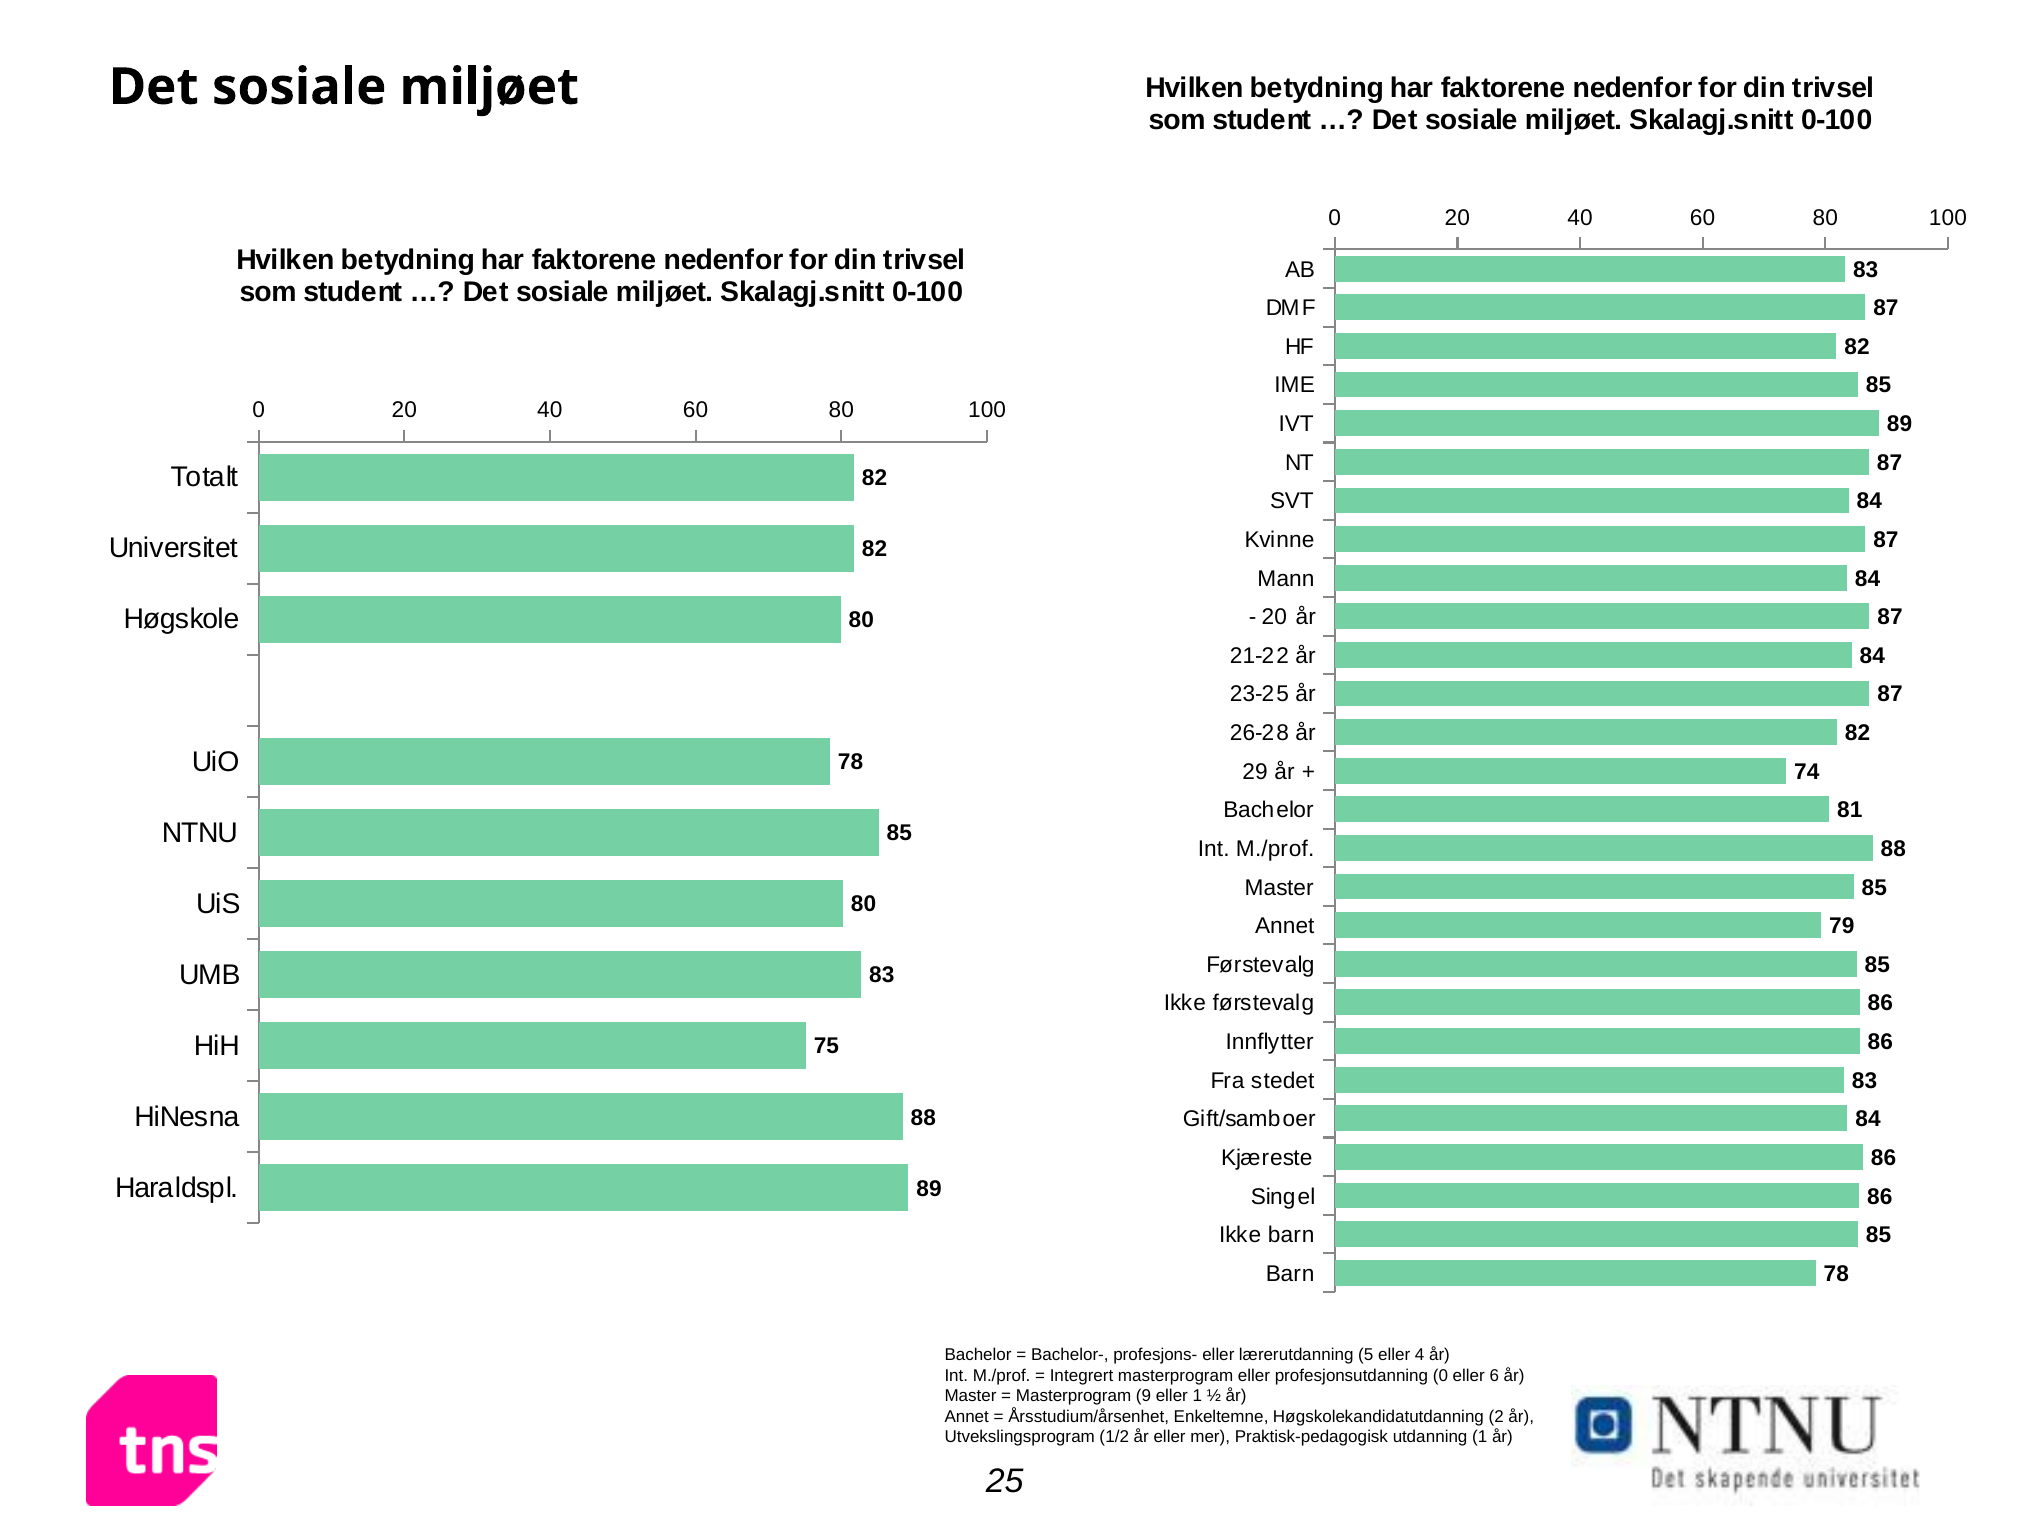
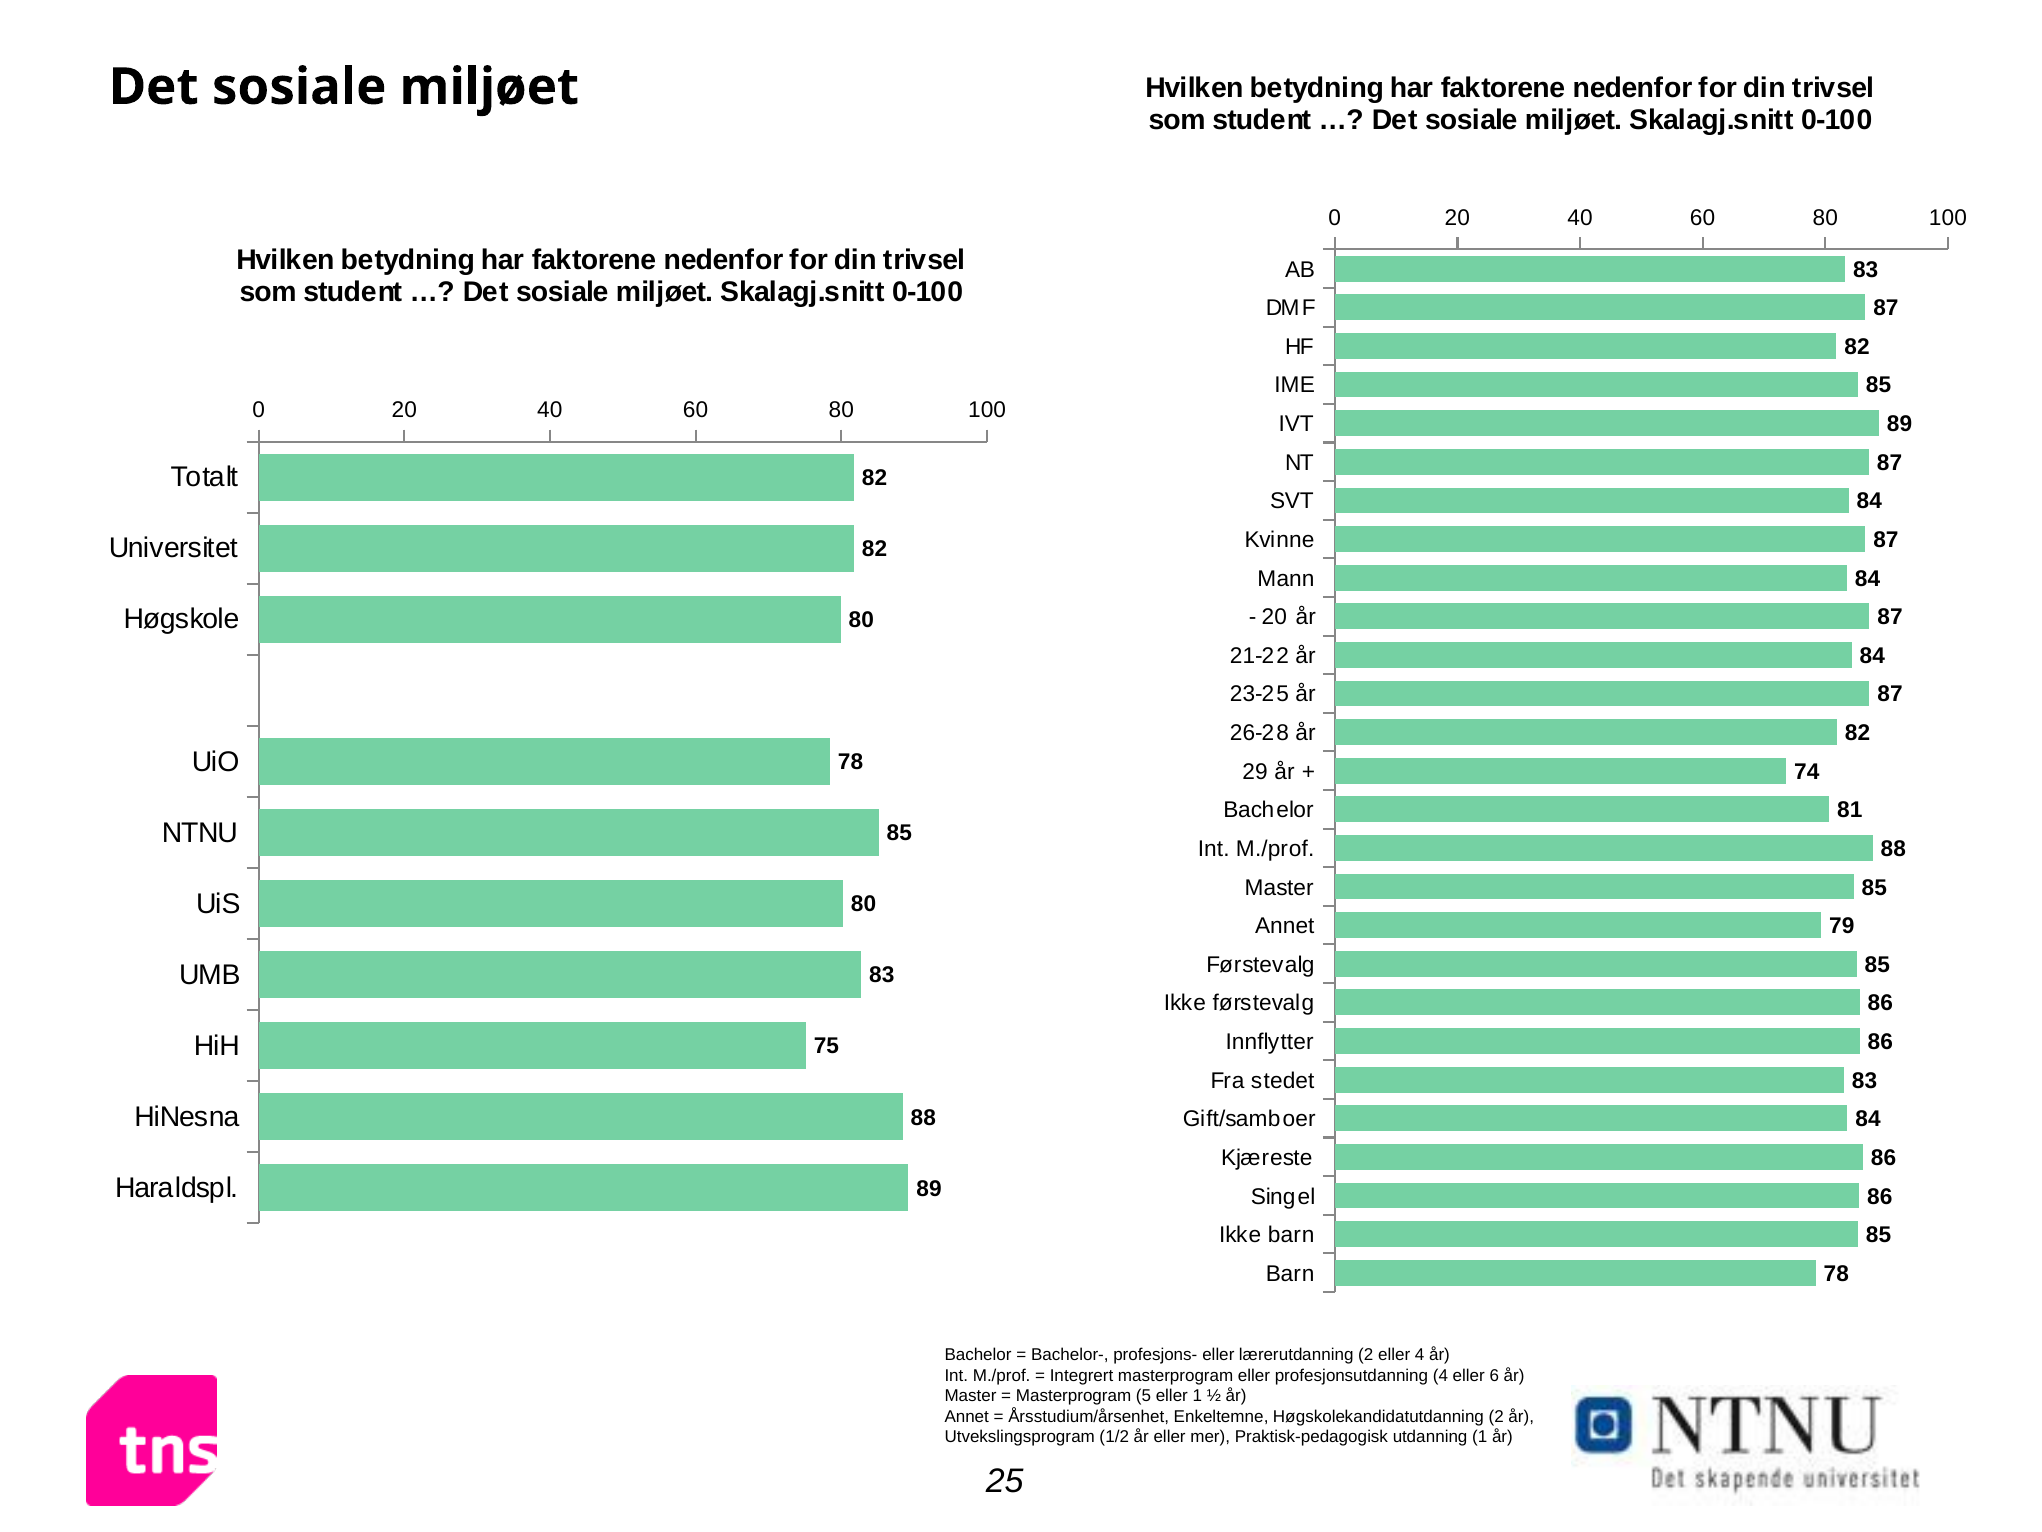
lærerutdanning 5: 5 -> 2 (1366, 1355)
profesjonsutdanning 0: 0 -> 4 (1440, 1375)
9: 9 -> 5 (1143, 1396)
